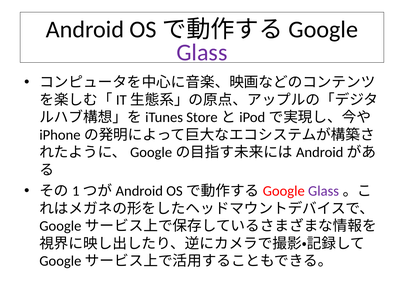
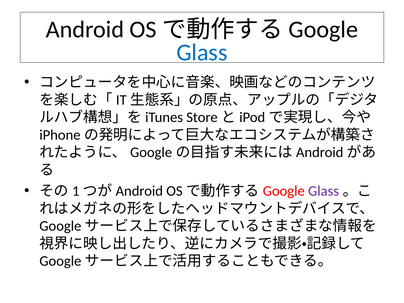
Glass colour: purple -> blue (202, 53)
